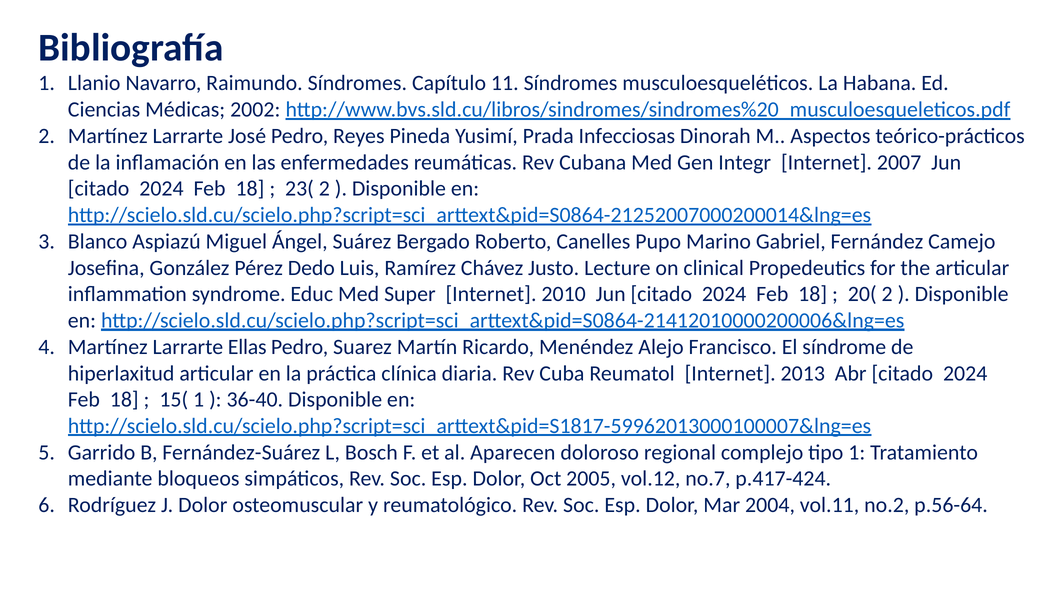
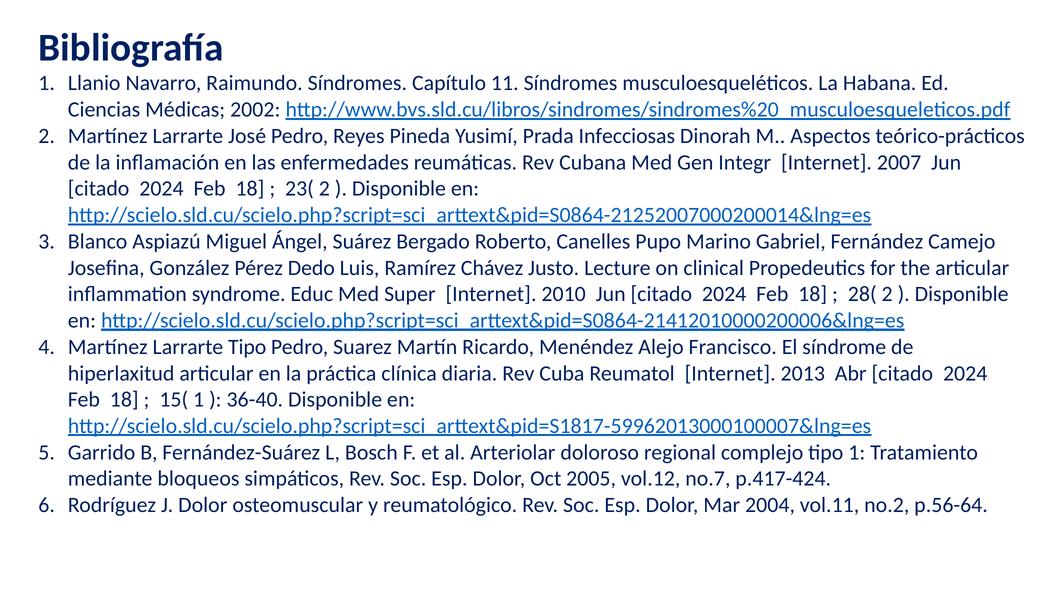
20(: 20( -> 28( (862, 294)
Larrarte Ellas: Ellas -> Tipo (247, 347)
Aparecen: Aparecen -> Arteriolar (513, 453)
